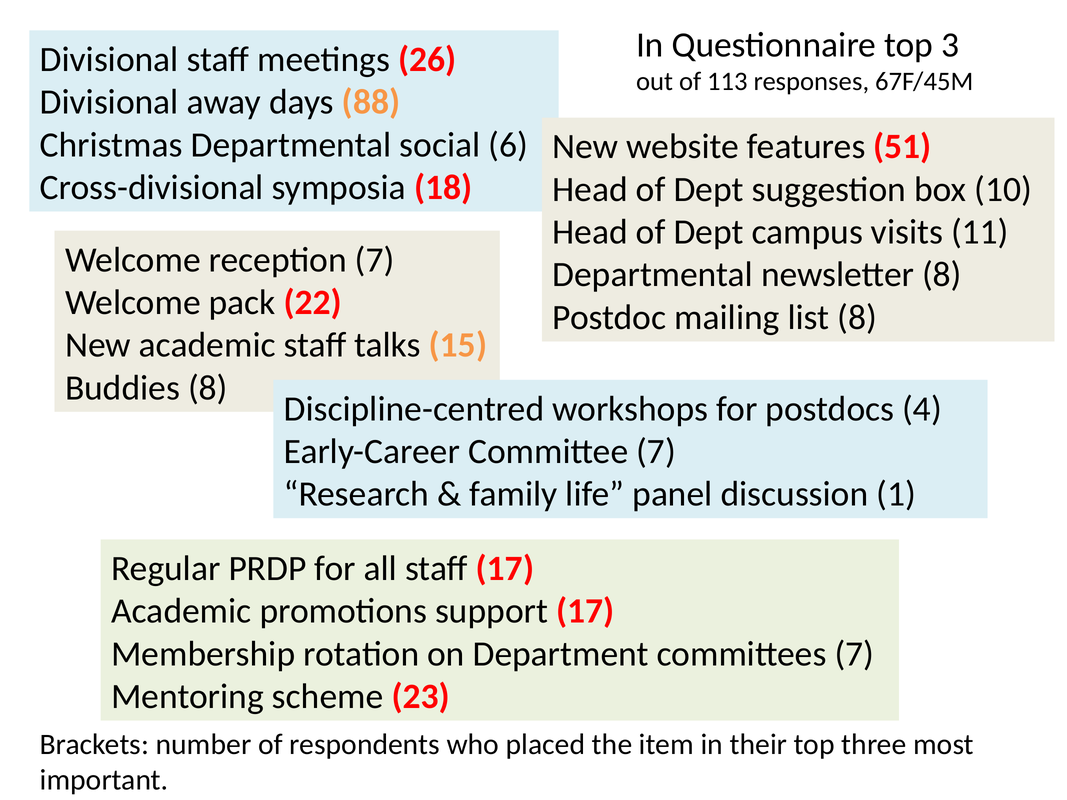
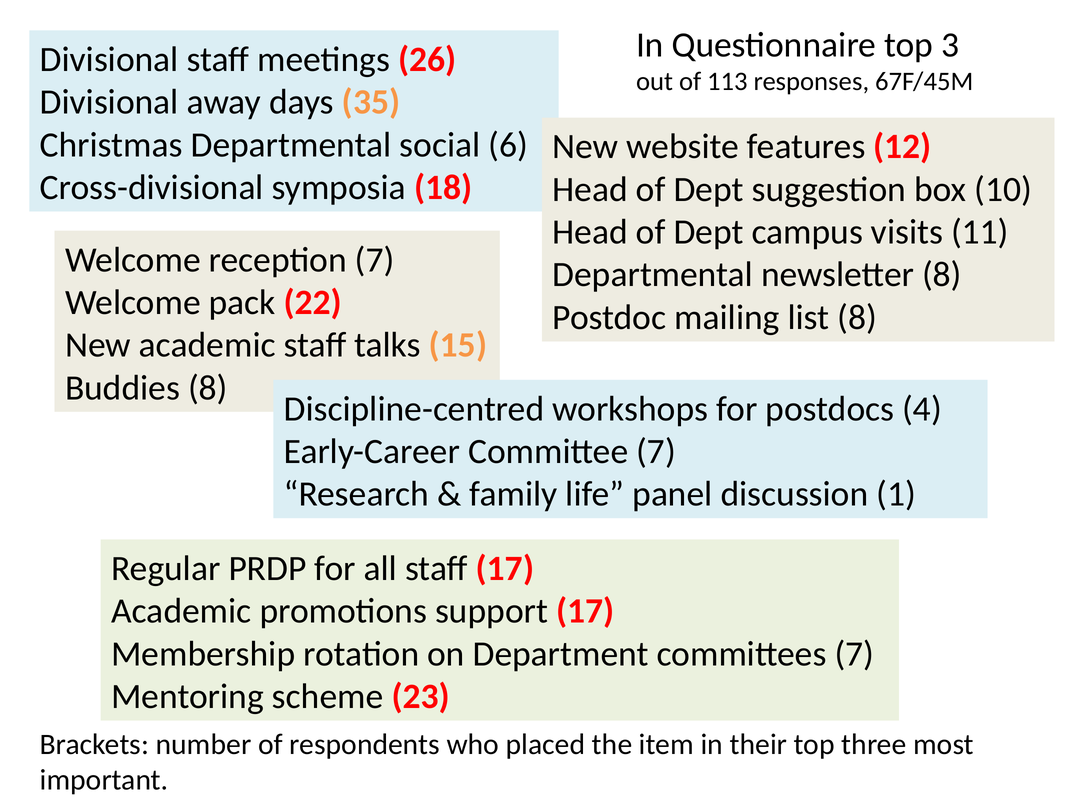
88: 88 -> 35 (371, 102)
51: 51 -> 12 (902, 147)
